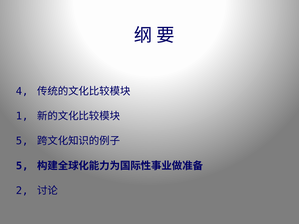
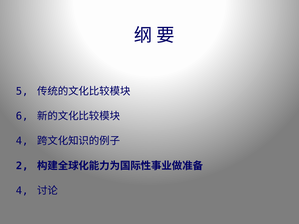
4: 4 -> 5 (22, 91)
1: 1 -> 6 (22, 116)
5: 5 -> 4 (22, 141)
5: 5 -> 2 (22, 166)
2: 2 -> 4 (22, 191)
